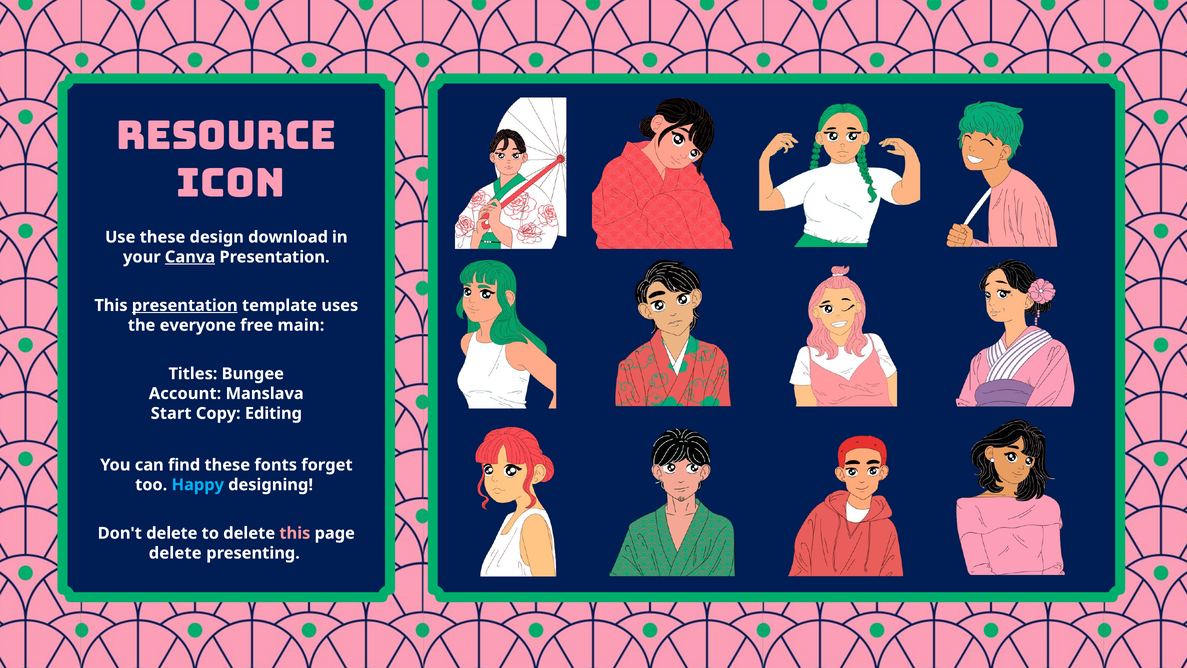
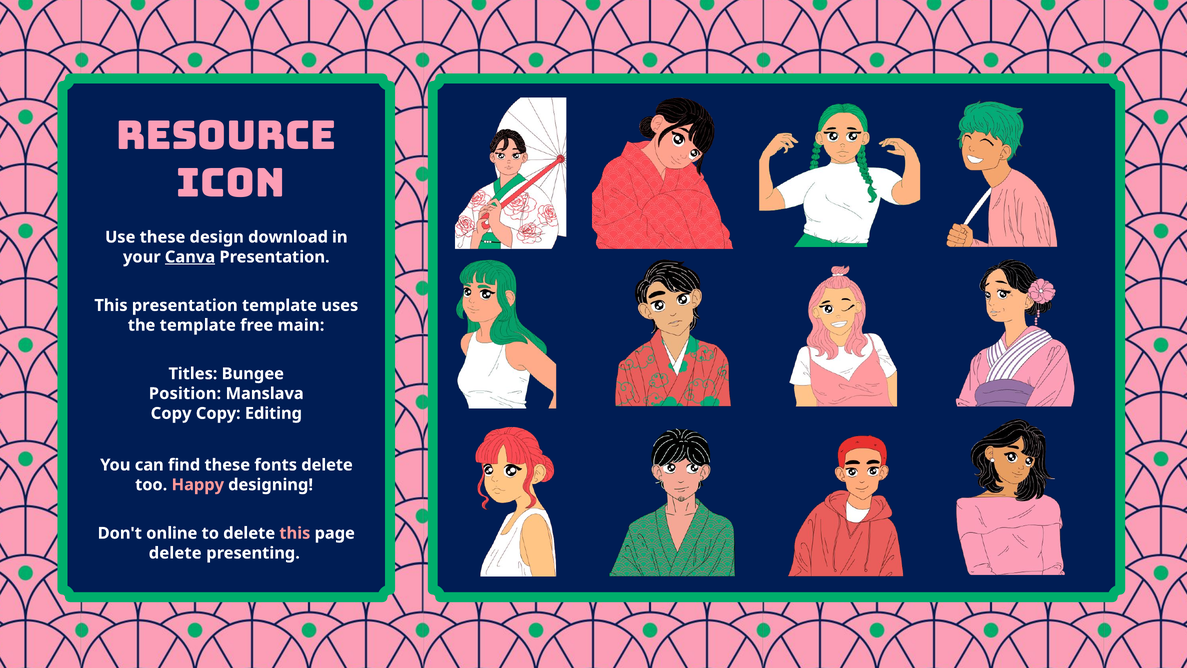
presentation underline: present -> none (185, 305)
the everyone: everyone -> template (198, 325)
Account: Account -> Position (185, 393)
Start: Start -> Copy (171, 413)
fonts forget: forget -> delete (327, 465)
Happy colour: light blue -> pink (198, 485)
Don't delete: delete -> online (172, 533)
